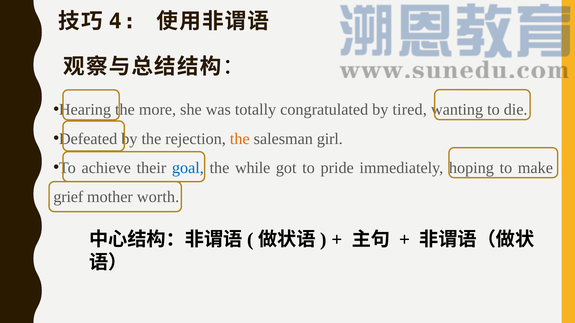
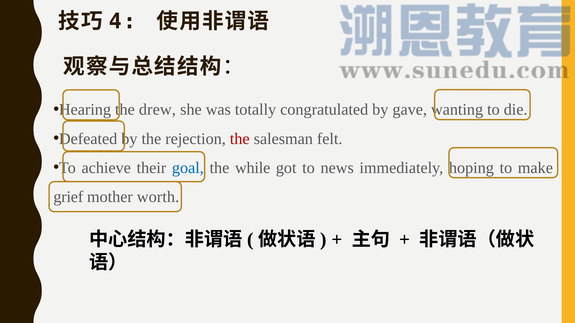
more: more -> drew (157, 110)
tired: tired -> gave (410, 110)
the colour: orange -> red (240, 139)
girl: girl -> felt (330, 139)
pride: pride -> news (337, 168)
